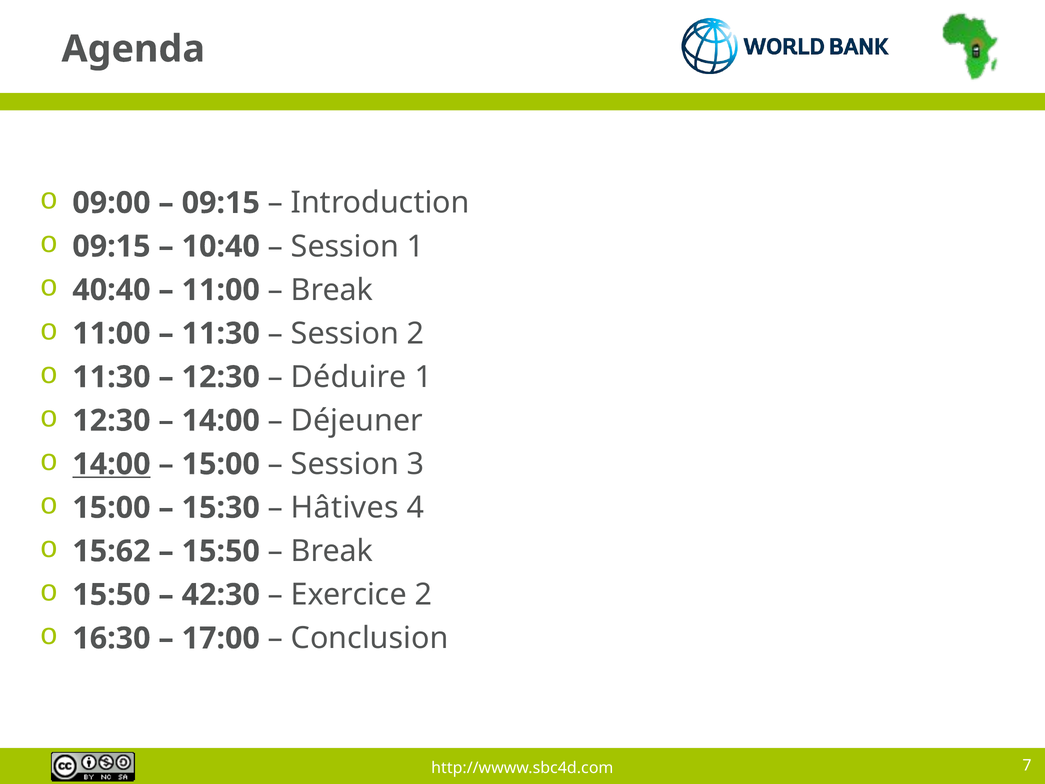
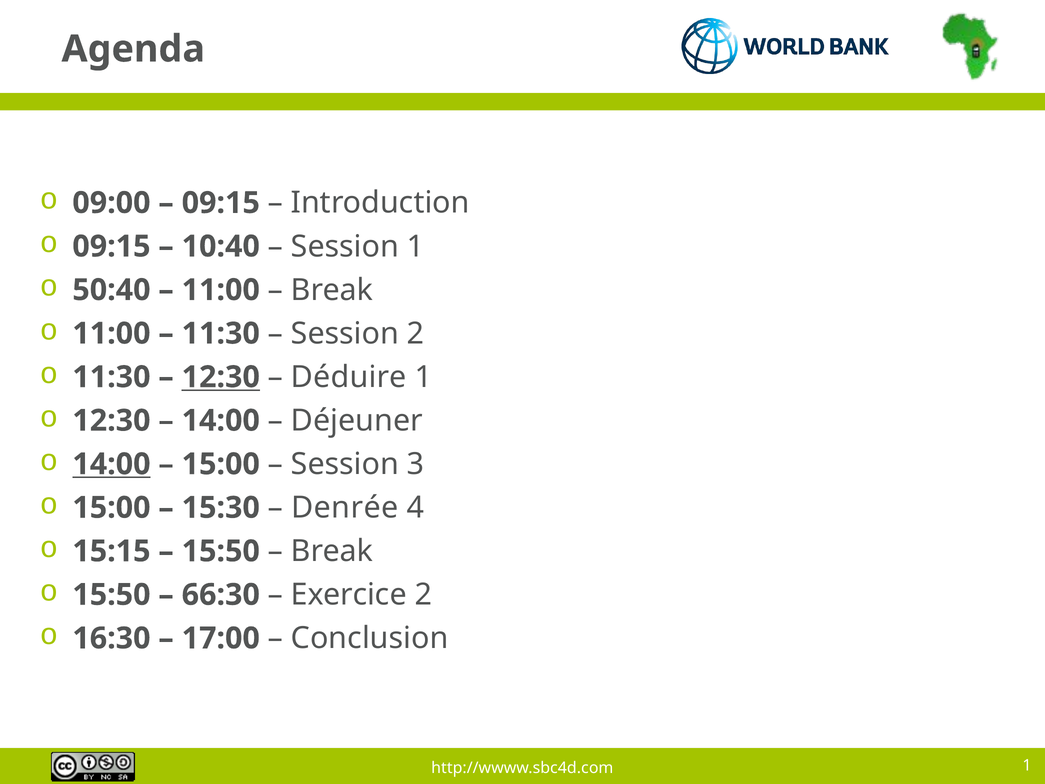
40:40: 40:40 -> 50:40 (111, 290)
12:30 underline: none -> present (221, 377)
Hâtives: Hâtives -> Denrée (345, 508)
15:62: 15:62 -> 15:15 (111, 551)
42:30: 42:30 -> 66:30 (221, 595)
7: 7 -> 1 (1027, 765)
